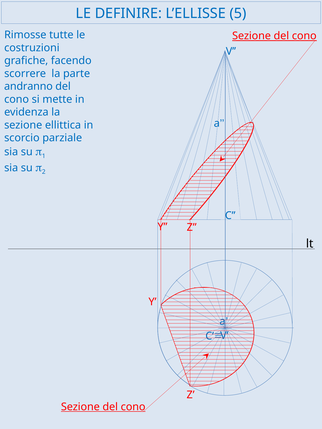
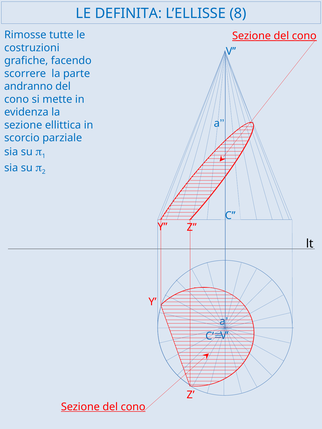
DEFINIRE: DEFINIRE -> DEFINITA (128, 13)
5: 5 -> 8 (238, 13)
